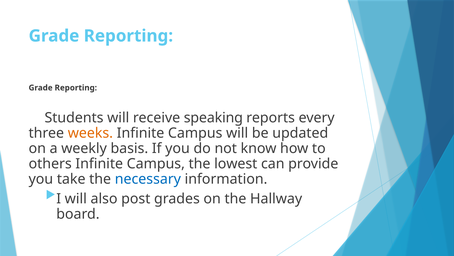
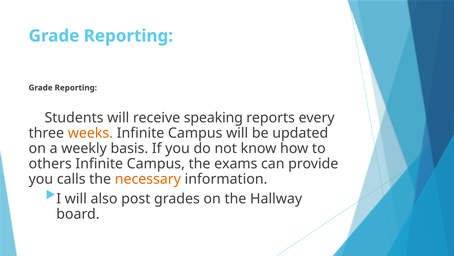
lowest: lowest -> exams (236, 164)
take: take -> calls (71, 179)
necessary colour: blue -> orange (148, 179)
